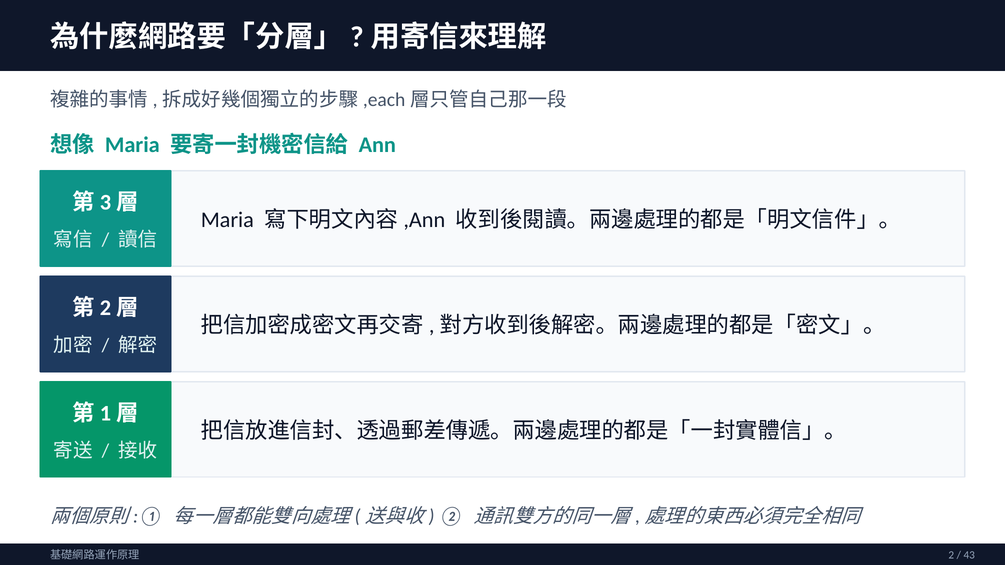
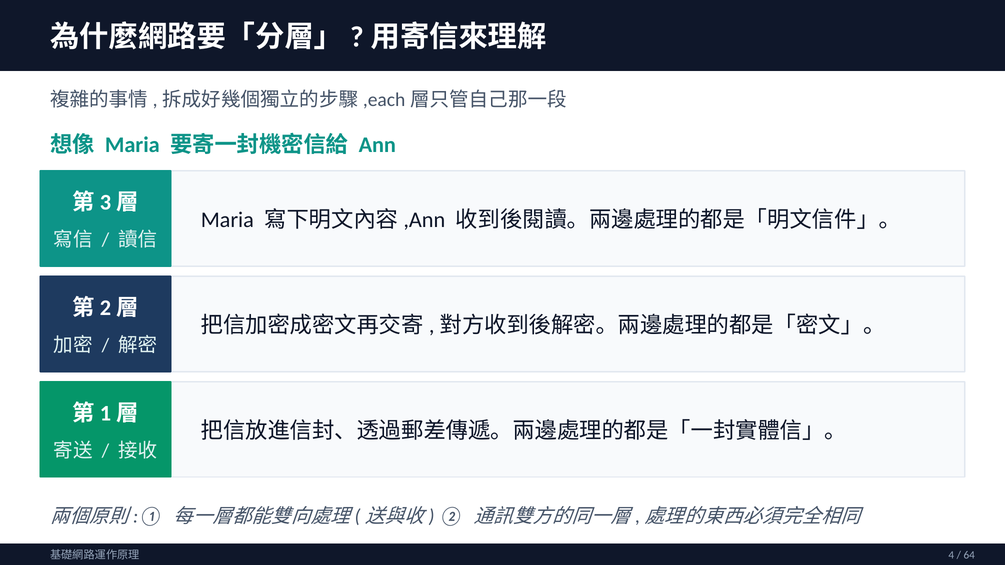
2: 2 -> 4 (951, 556)
43: 43 -> 64 (969, 556)
